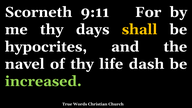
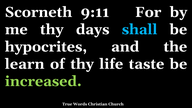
shall colour: yellow -> light blue (140, 29)
navel: navel -> learn (25, 64)
dash: dash -> taste (146, 64)
